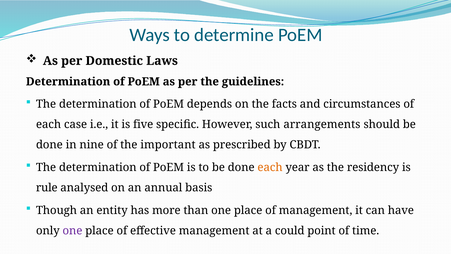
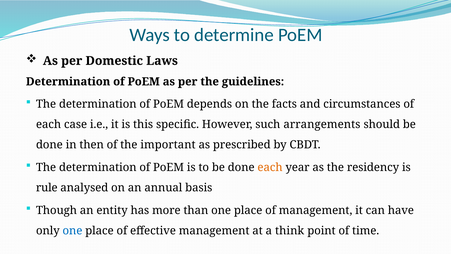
five: five -> this (143, 124)
nine: nine -> then (92, 145)
one colour: purple -> blue (72, 230)
could: could -> think (290, 230)
